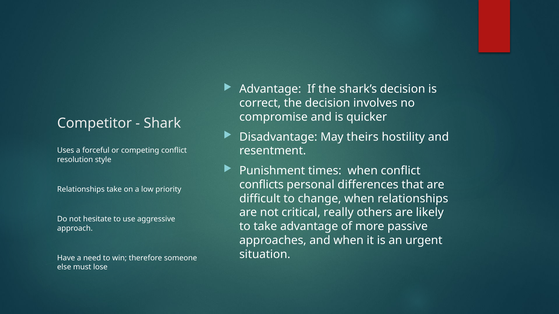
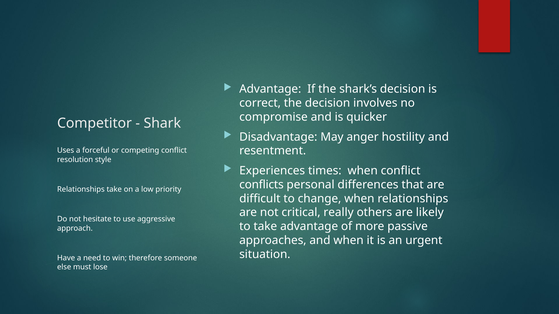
theirs: theirs -> anger (363, 137)
Punishment: Punishment -> Experiences (272, 171)
